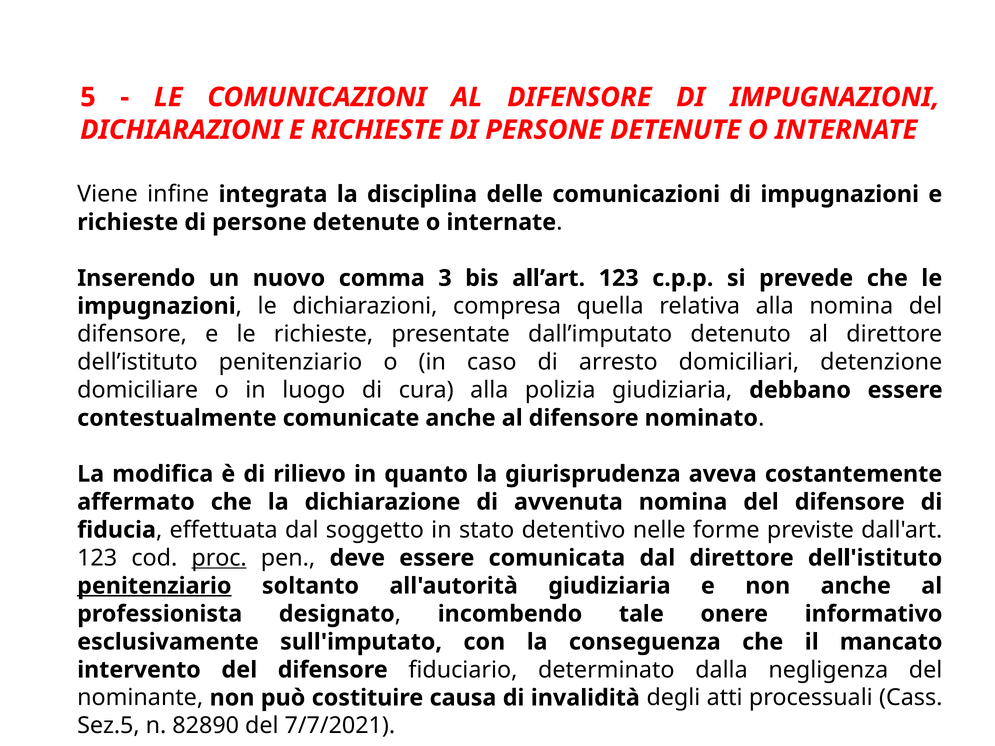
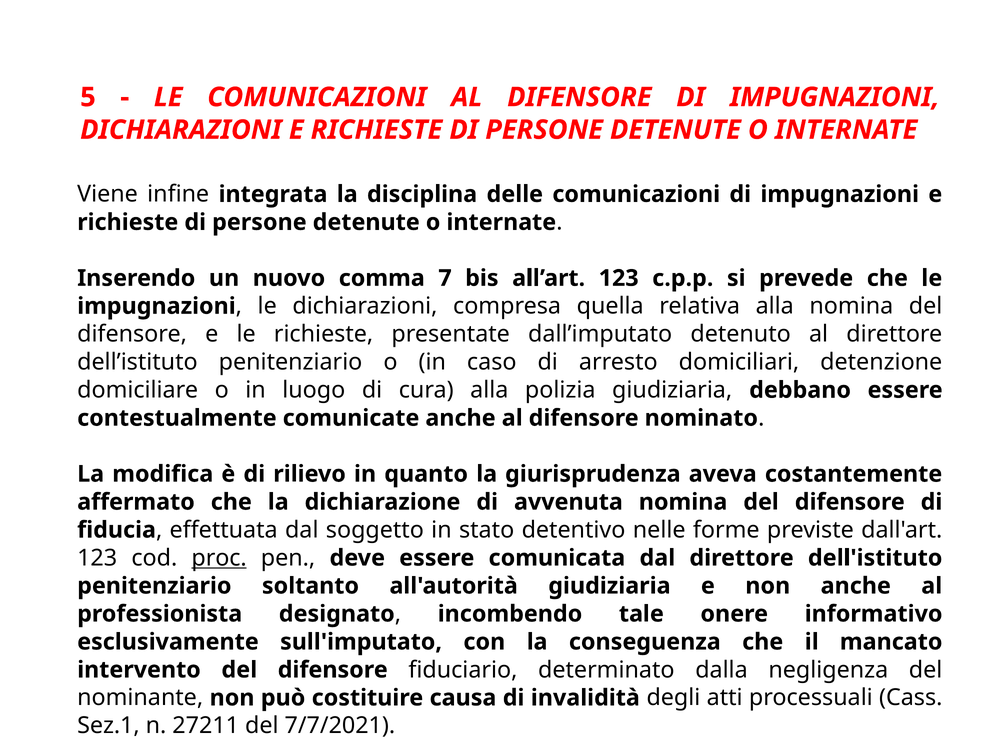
3: 3 -> 7 (445, 278)
penitenziario underline: present -> none (154, 586)
Sez.5: Sez.5 -> Sez.1 (108, 726)
82890: 82890 -> 27211 (206, 726)
